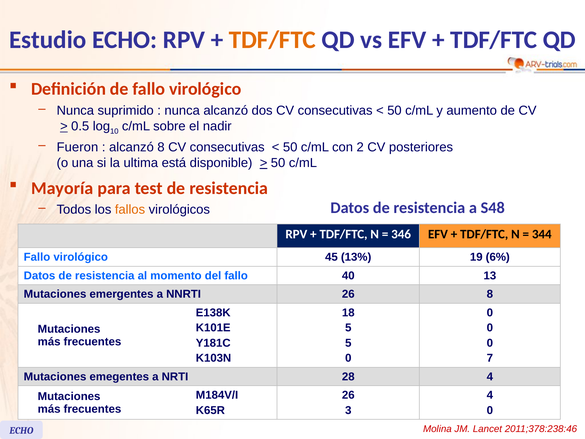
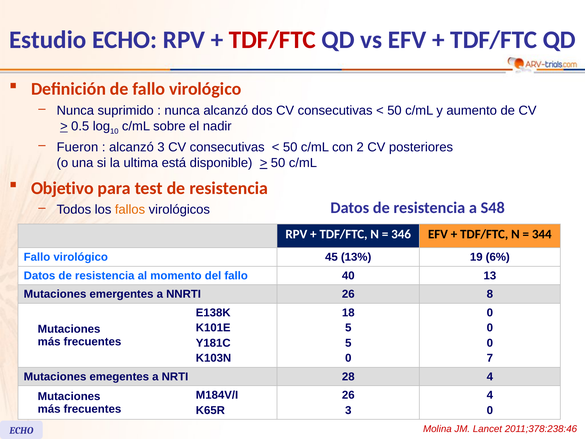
TDF/FTC colour: orange -> red (272, 40)
alcanzó 8: 8 -> 3 (161, 147)
Mayoría: Mayoría -> Objetivo (62, 188)
